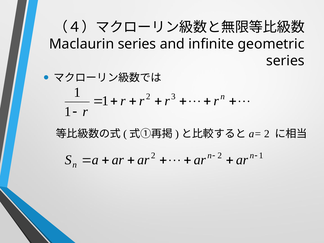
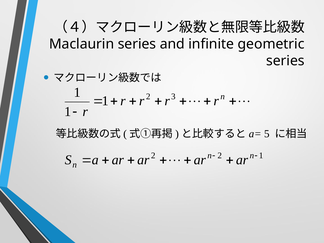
2: 2 -> 5 (267, 134)
